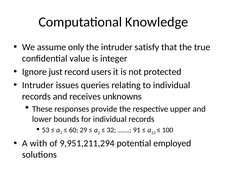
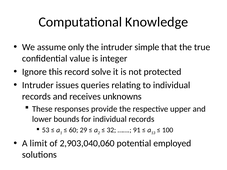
satisfy: satisfy -> simple (147, 47)
just: just -> this (56, 72)
users: users -> solve (101, 72)
with: with -> limit (39, 144)
9,951,211,294: 9,951,211,294 -> 2,903,040,060 (87, 144)
